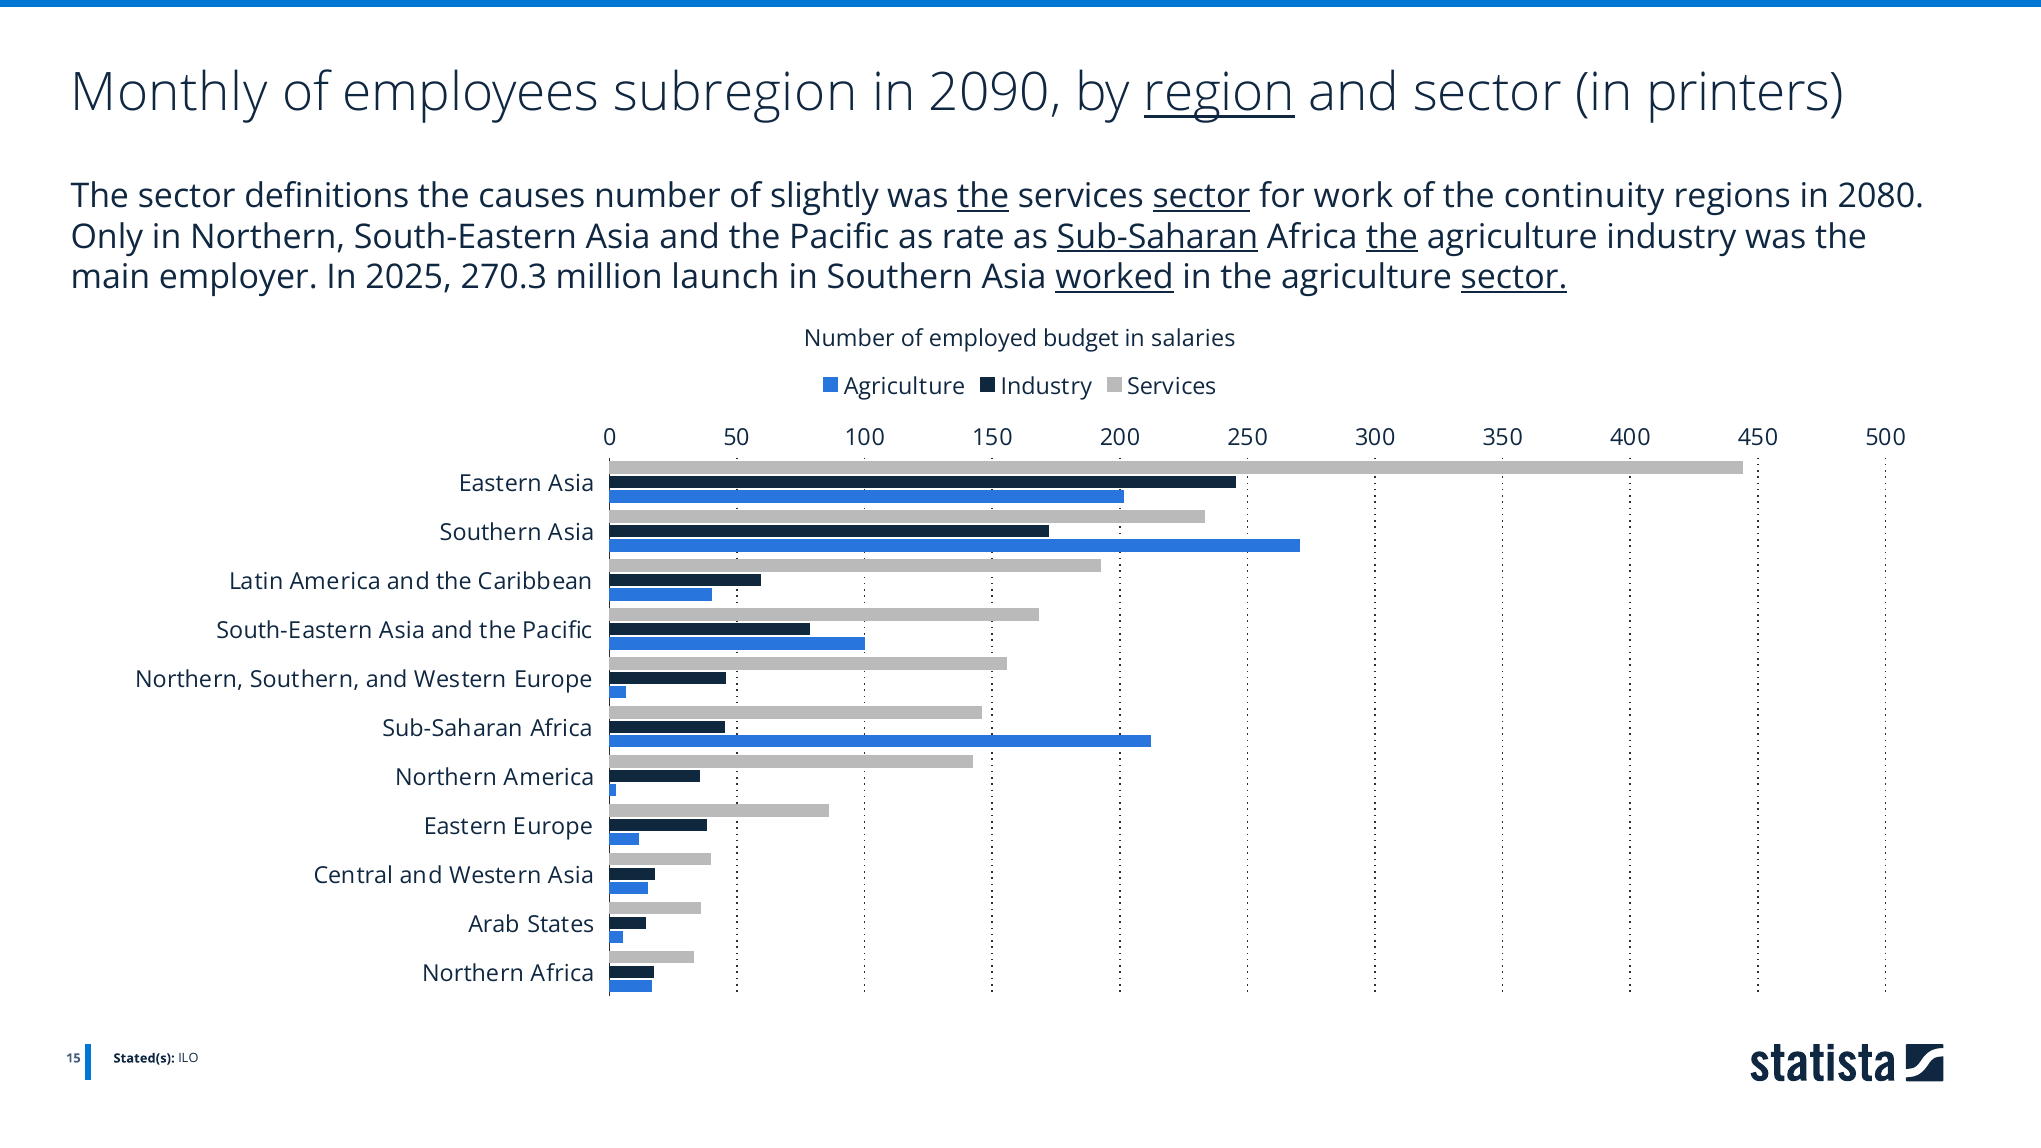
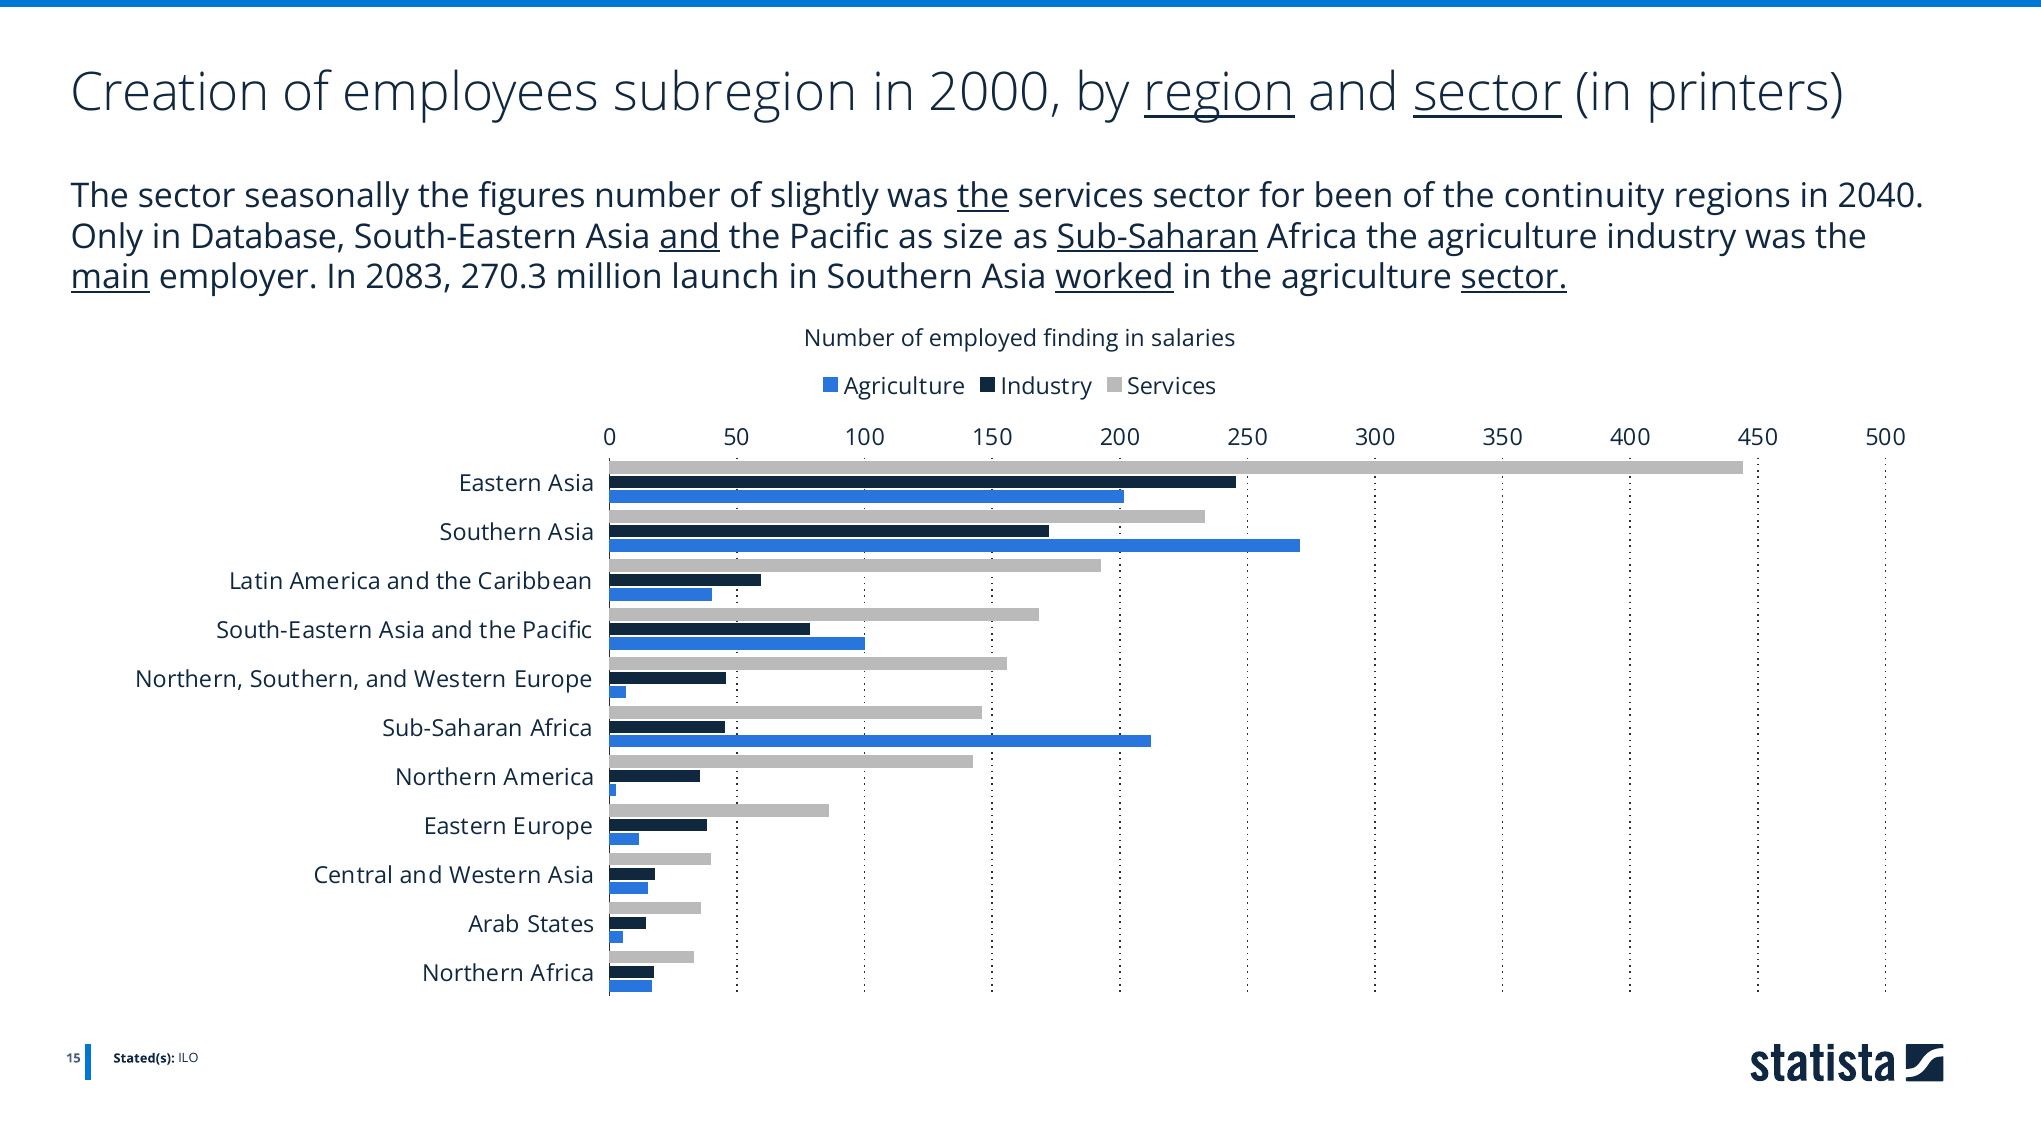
Monthly: Monthly -> Creation (170, 93)
2090: 2090 -> 2000 (995, 93)
sector underline: none -> present (1487, 93)
definitions: definitions -> seasonally (327, 196)
causes: causes -> figures (532, 196)
sector underline: present -> none (1201, 196)
work: work -> been (1354, 196)
2080: 2080 -> 2040 (1881, 196)
in Northern: Northern -> Database (268, 237)
and underline: none -> present (690, 237)
rate: rate -> size (973, 237)
the underline: present -> none (1392, 237)
main underline: none -> present (110, 278)
2025: 2025 -> 2083 (409, 278)
budget: budget -> finding (1081, 339)
